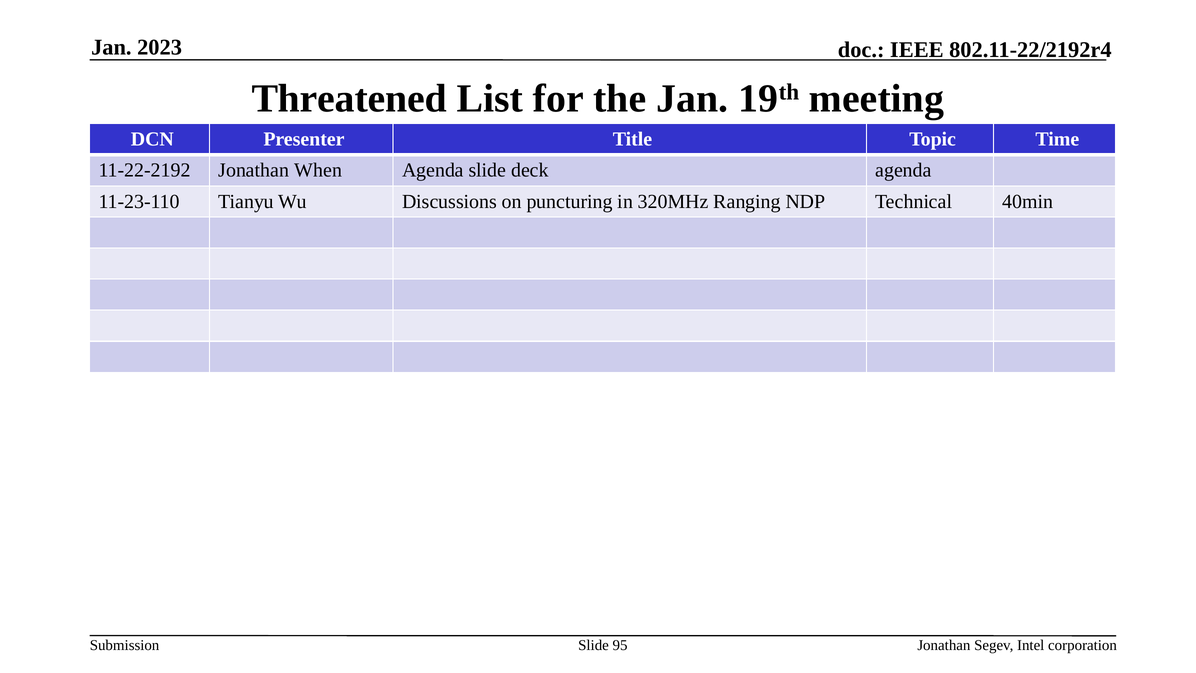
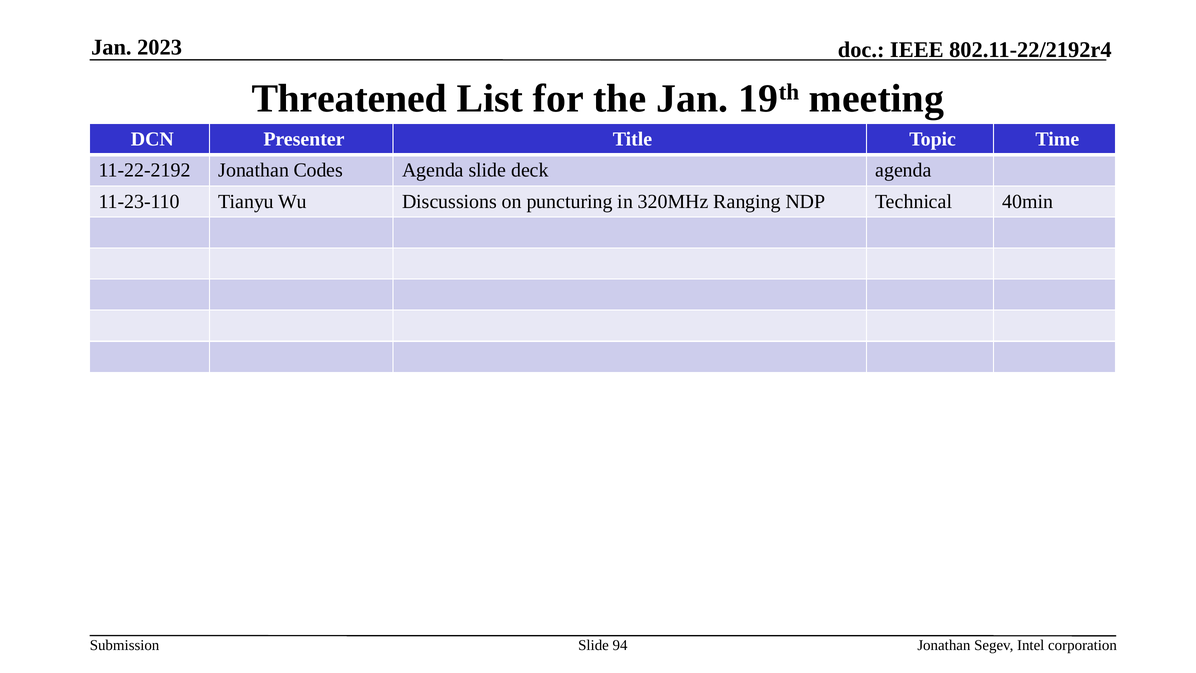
When: When -> Codes (318, 170)
95: 95 -> 94 (620, 645)
